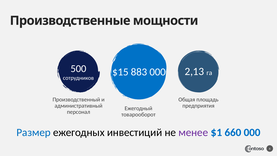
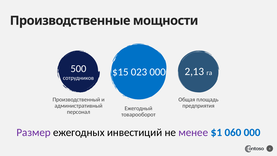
883: 883 -> 023 (139, 72)
Размер colour: blue -> purple (34, 132)
660: 660 -> 060 (233, 132)
